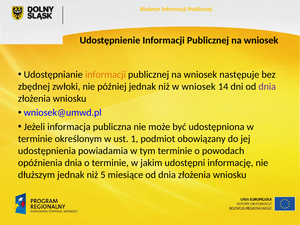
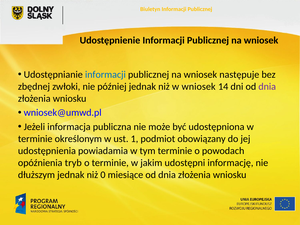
informacji colour: orange -> blue (105, 75)
opóźnienia dnia: dnia -> tryb (73, 163)
5: 5 -> 0 (103, 175)
